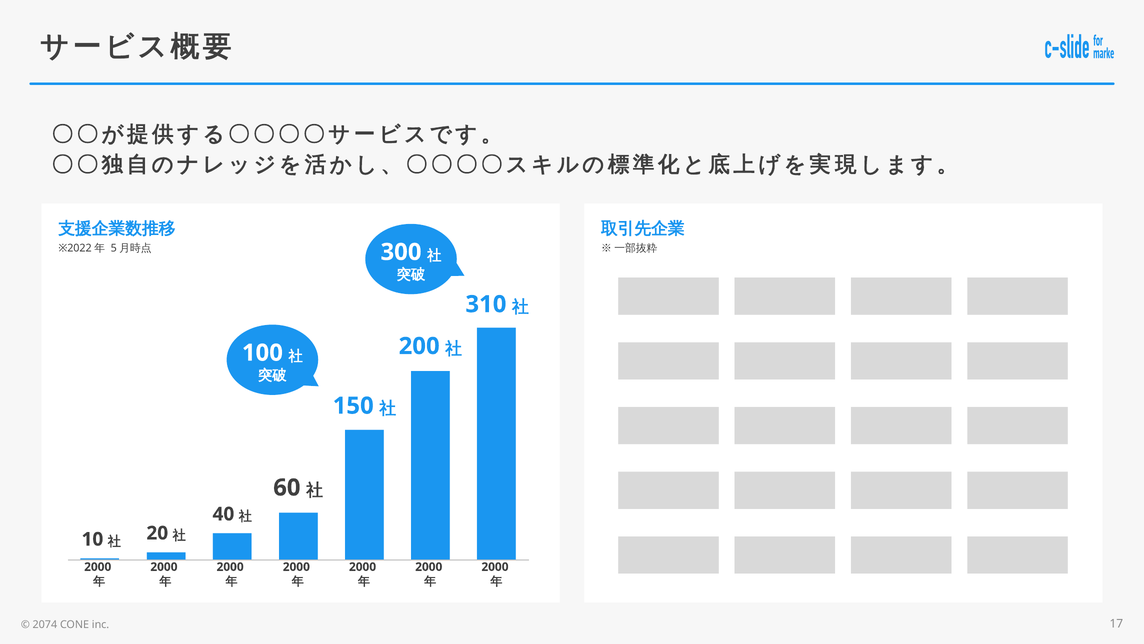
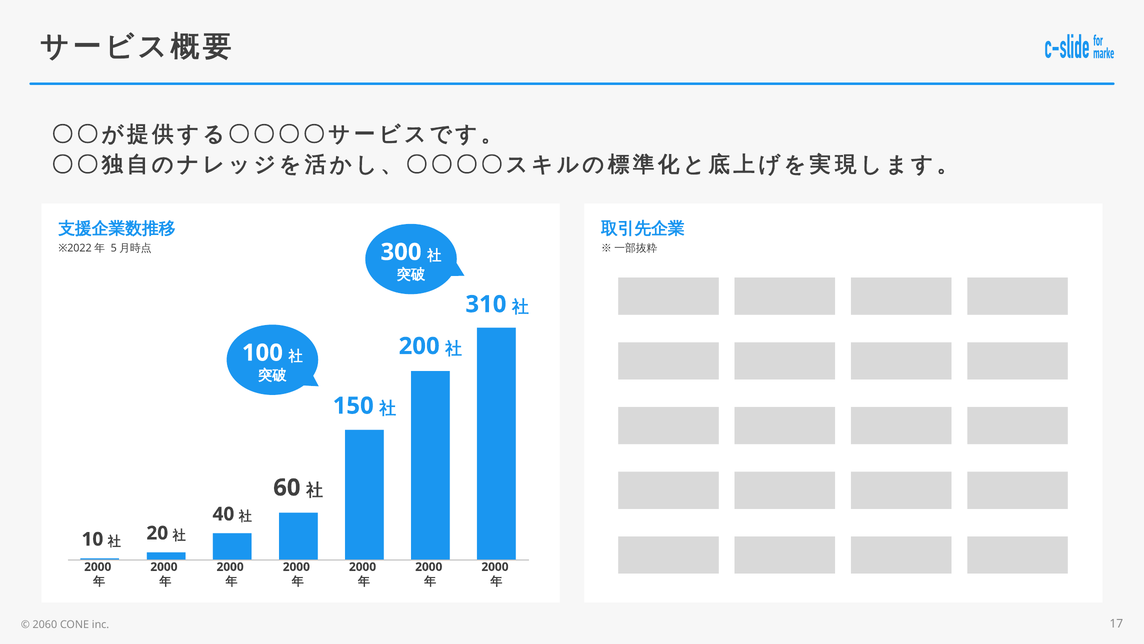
2074: 2074 -> 2060 (45, 624)
